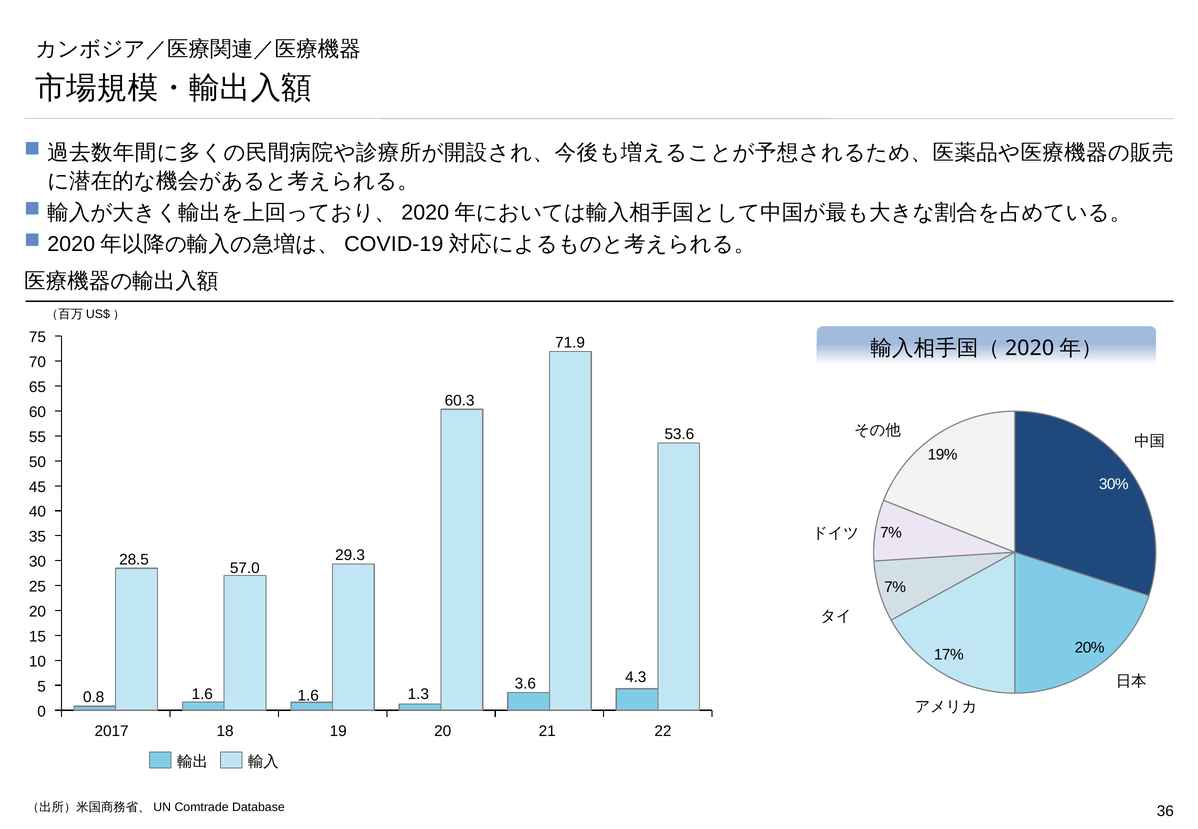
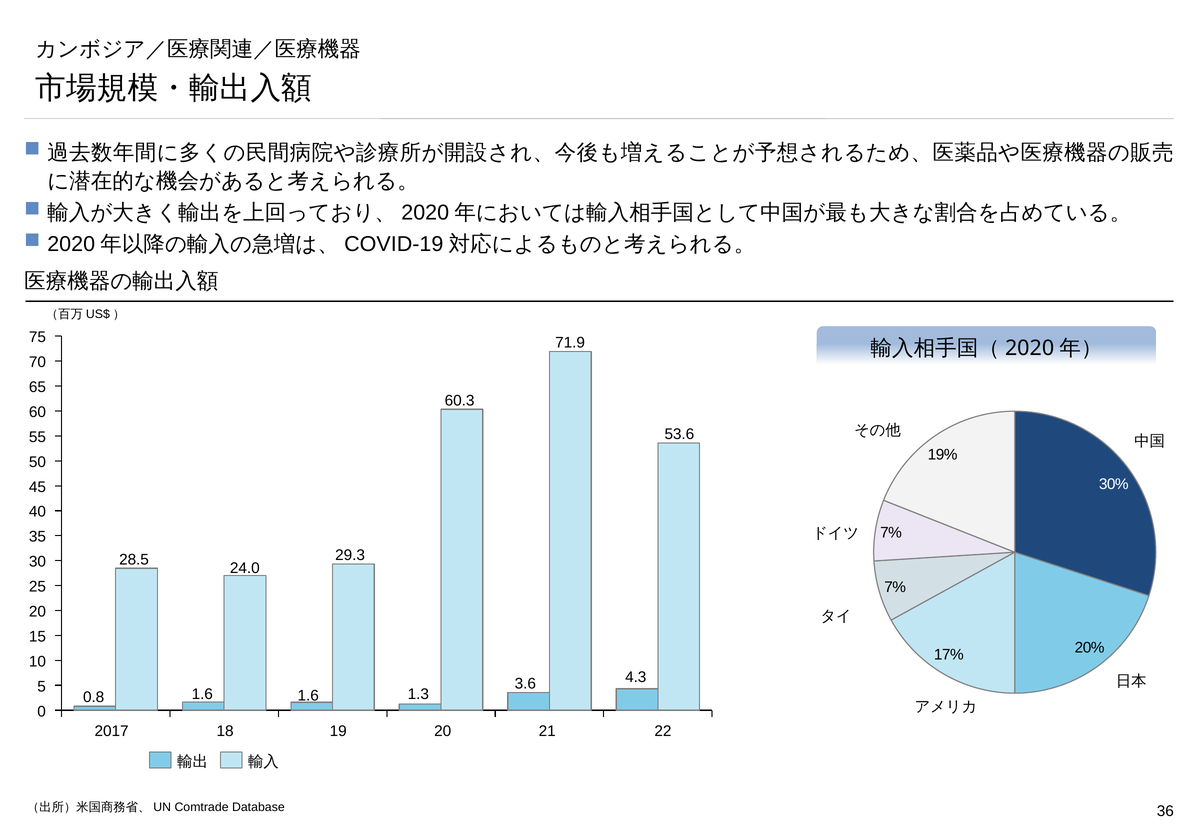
57.0: 57.0 -> 24.0 (245, 569)
